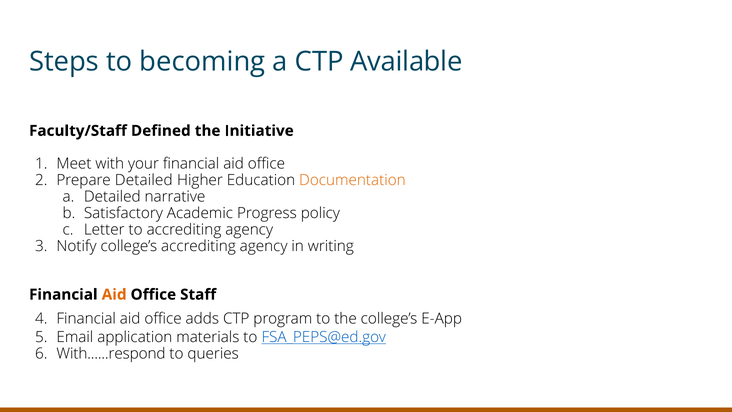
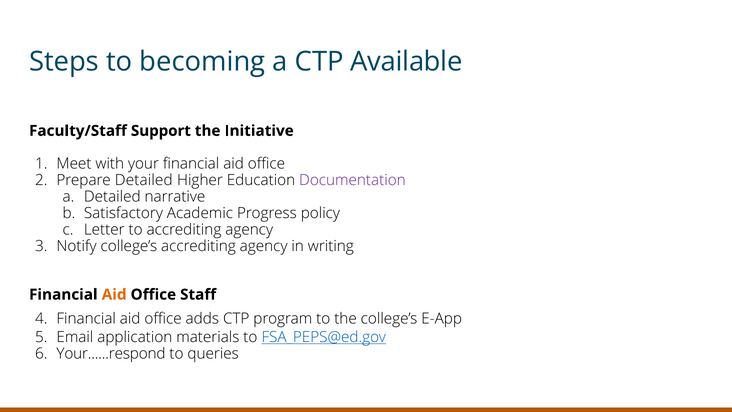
Defined: Defined -> Support (161, 131)
Documentation colour: orange -> purple (352, 180)
With......respond: With......respond -> Your......respond (111, 354)
